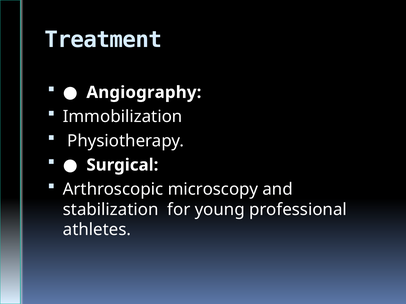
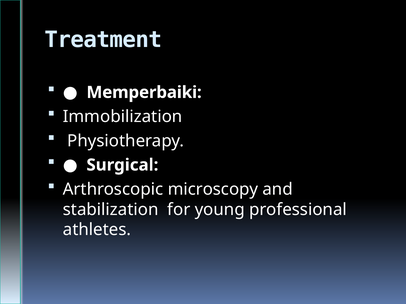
Angiography: Angiography -> Memperbaiki (144, 93)
